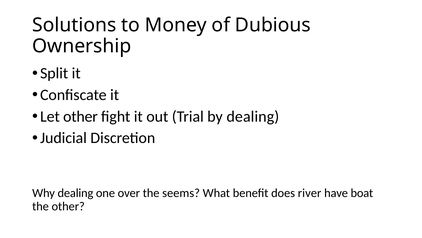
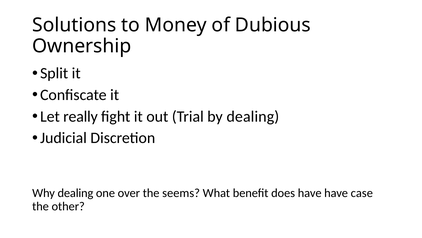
Let other: other -> really (81, 116)
does river: river -> have (310, 193)
boat: boat -> case (362, 193)
